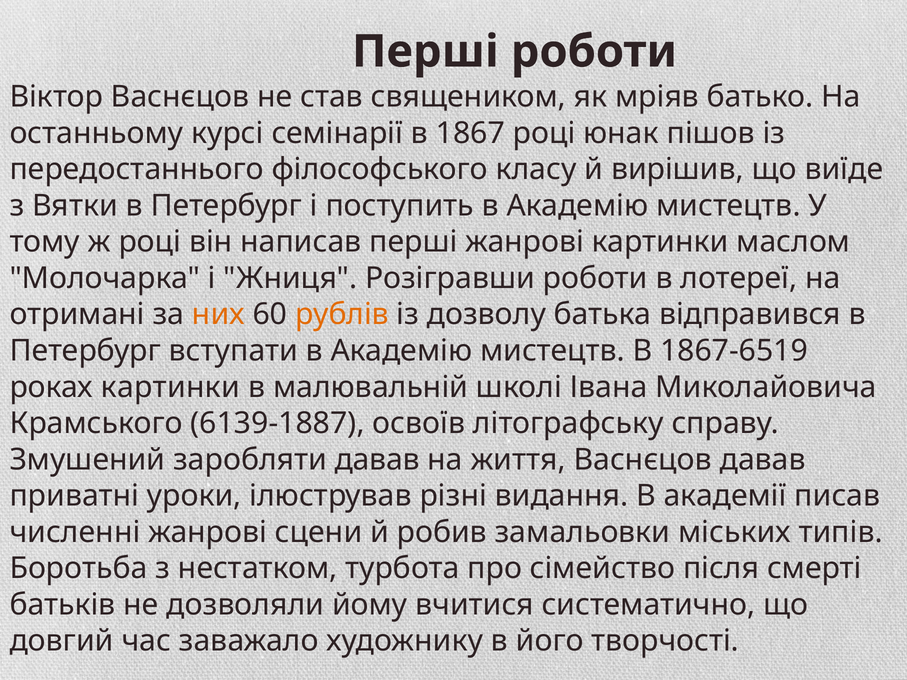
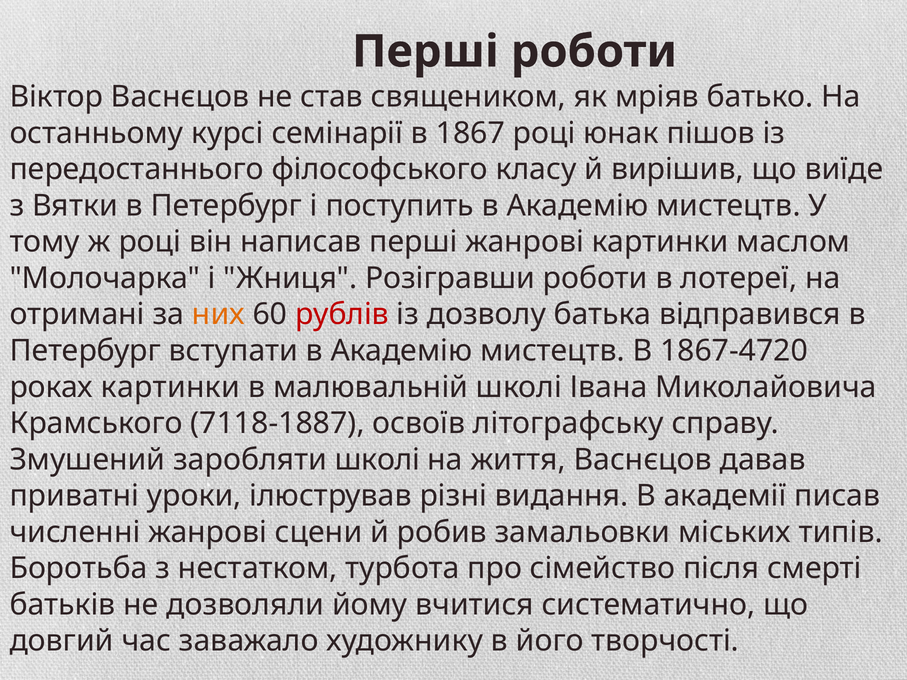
рублів colour: orange -> red (342, 315)
1867-6519: 1867-6519 -> 1867-4720 (734, 351)
6139-1887: 6139-1887 -> 7118-1887 (277, 423)
заробляти давав: давав -> школі (377, 460)
